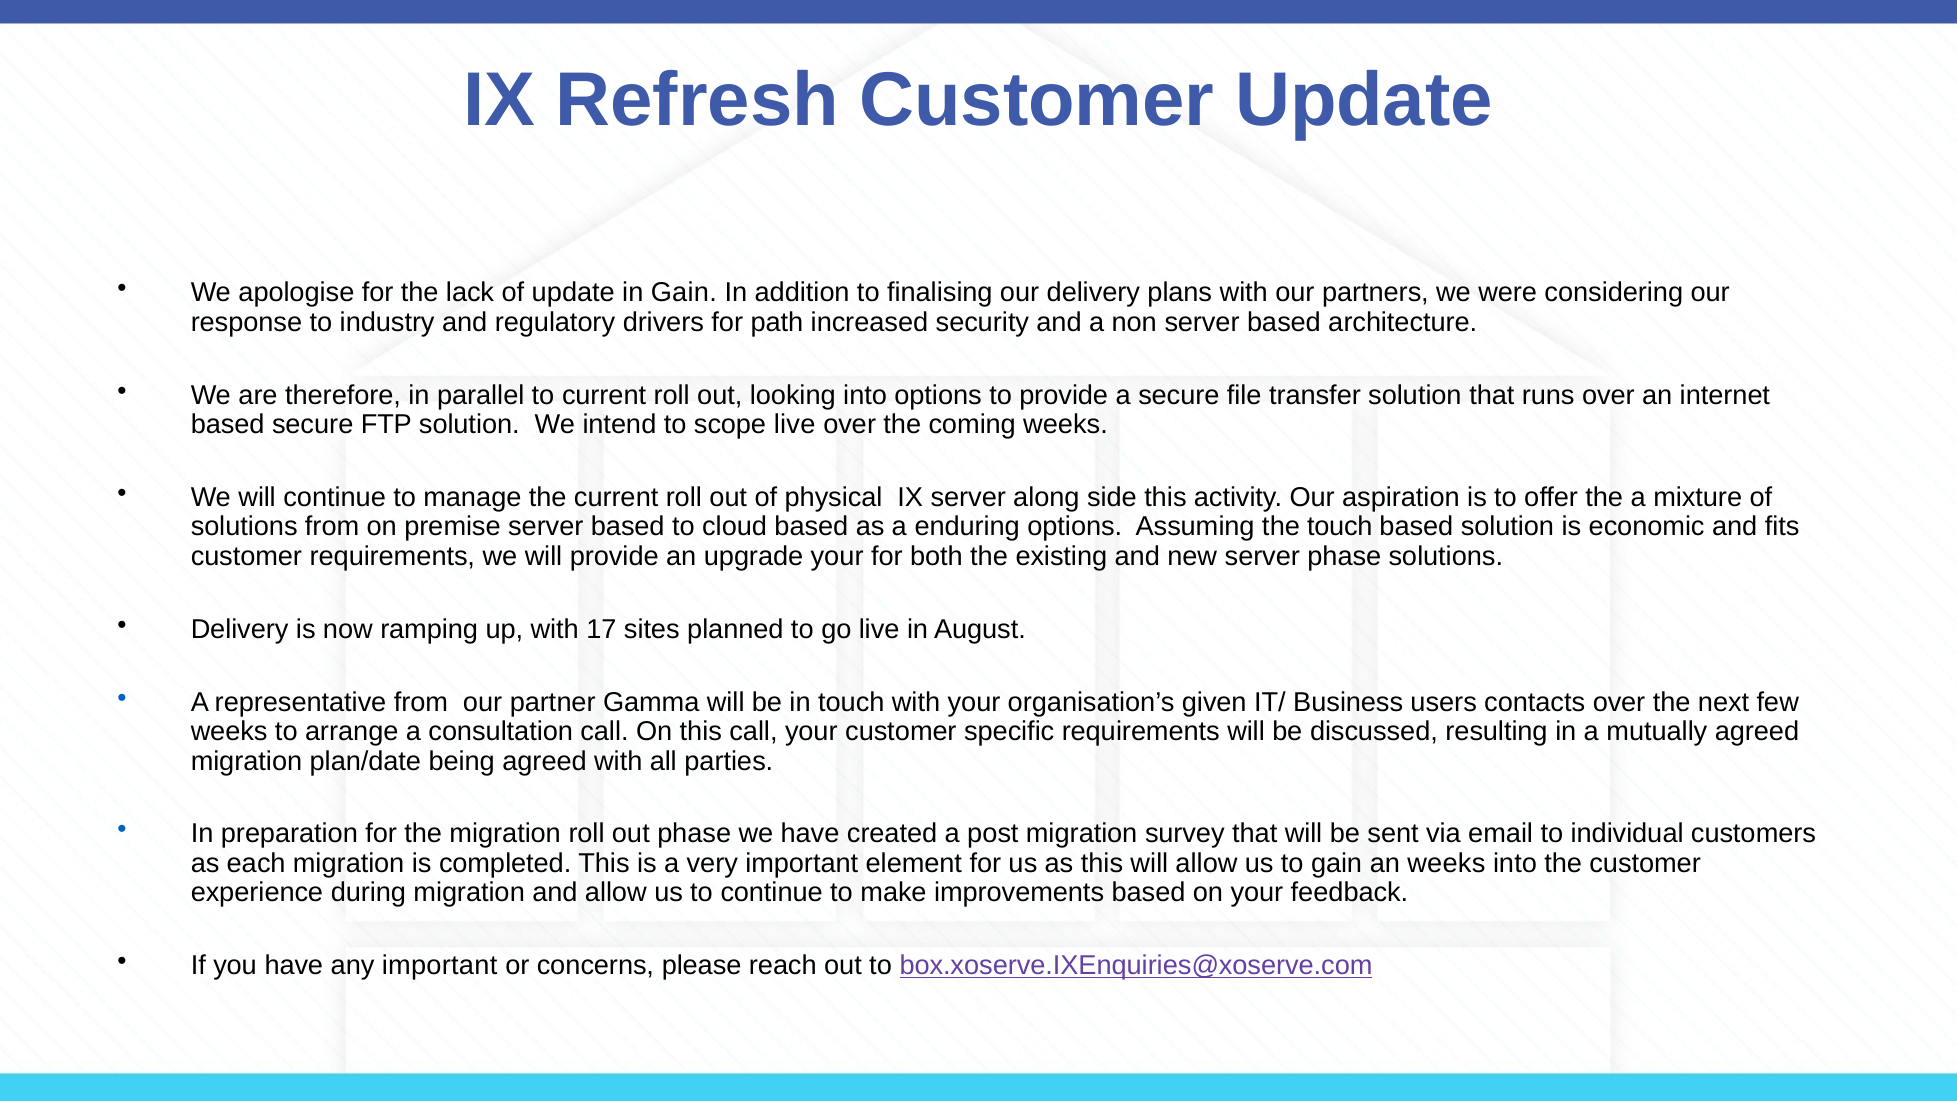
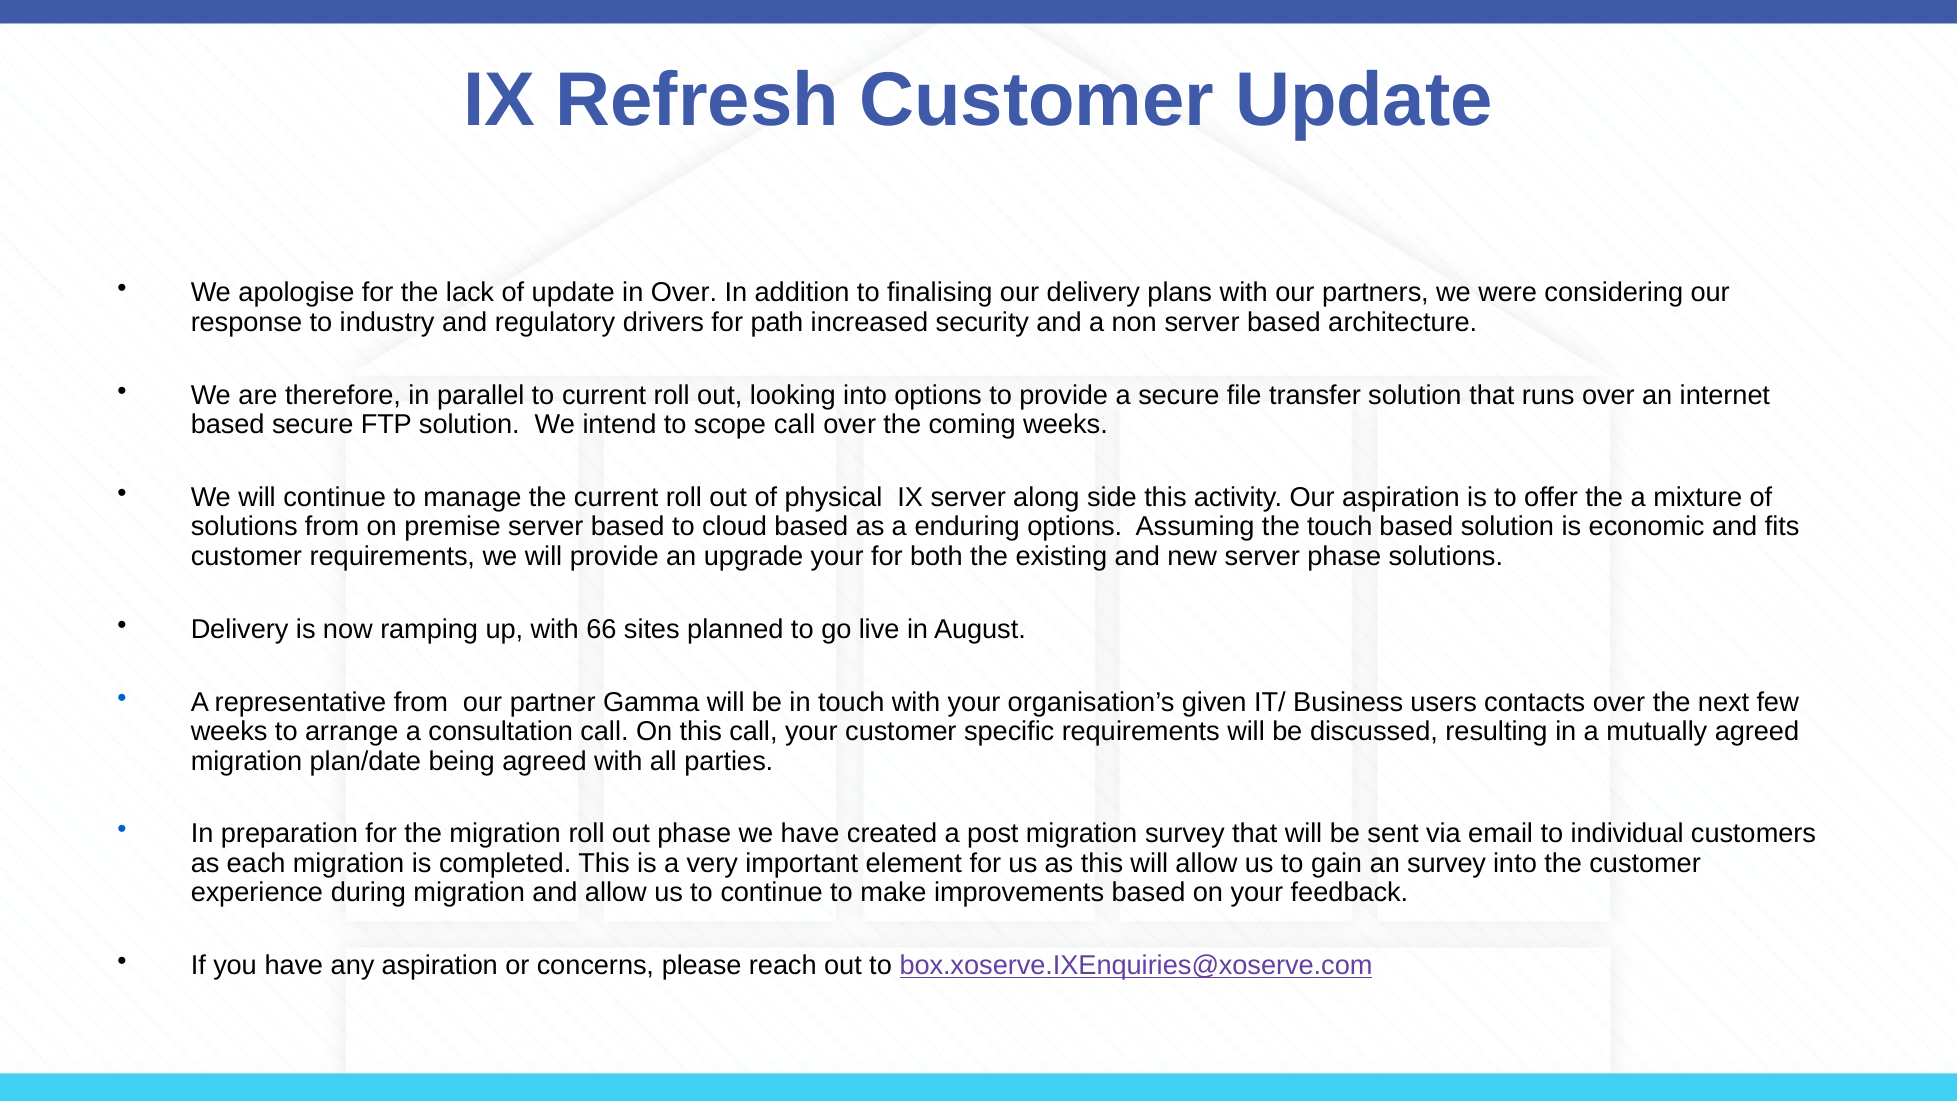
in Gain: Gain -> Over (684, 293)
scope live: live -> call (795, 425)
17: 17 -> 66 (601, 629)
an weeks: weeks -> survey (1447, 863)
any important: important -> aspiration (440, 966)
